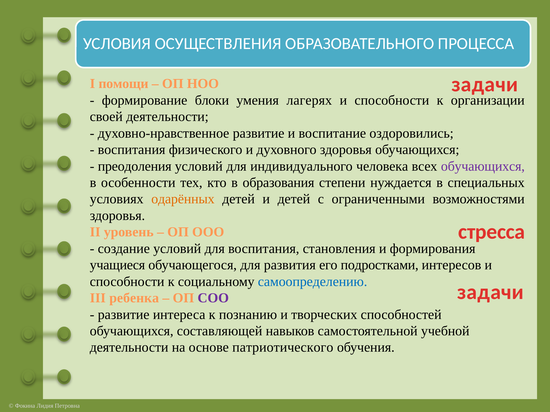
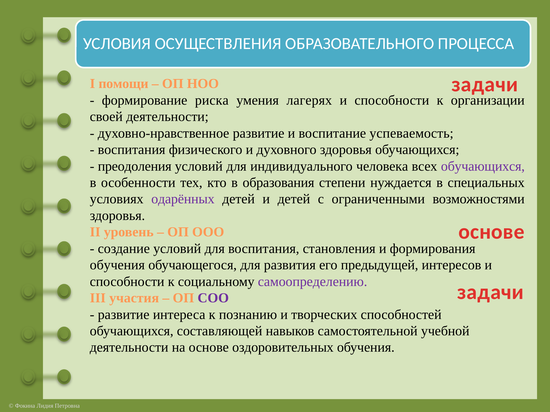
блоки: блоки -> риска (212, 100)
оздоровились: оздоровились -> успеваемость (412, 133)
одарённых colour: orange -> purple (183, 199)
стресса: стресса -> основе (492, 232)
учащиеся: учащиеся -> обучения (117, 265)
подростками: подростками -> предыдущей (380, 265)
самоопределению colour: blue -> purple (313, 282)
ребенка: ребенка -> участия (134, 298)
патриотического: патриотического -> оздоровительных (283, 348)
